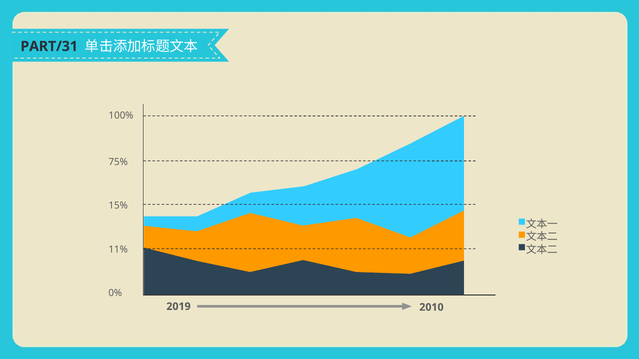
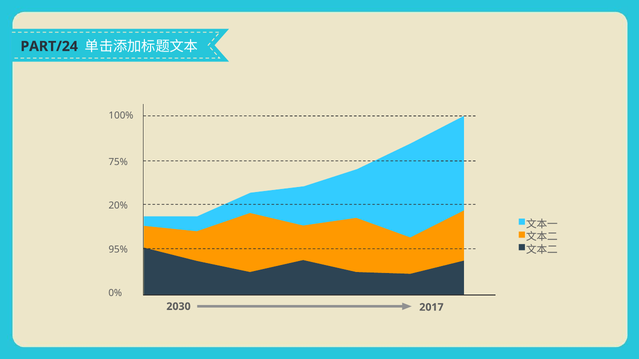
PART/31: PART/31 -> PART/24 (49, 46)
15%: 15% -> 20% (118, 206)
11%: 11% -> 95% (118, 250)
2019: 2019 -> 2030 (179, 307)
2010: 2010 -> 2017 (431, 308)
